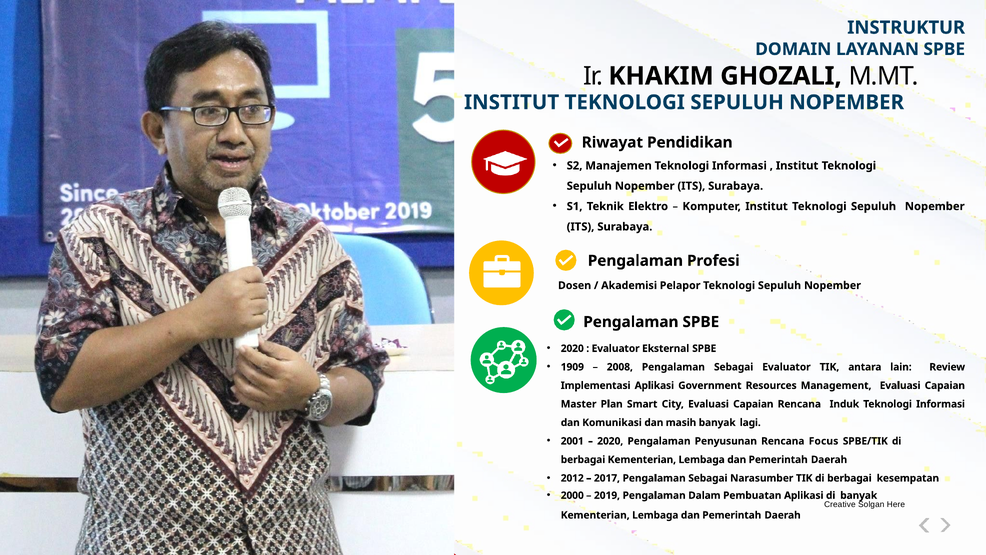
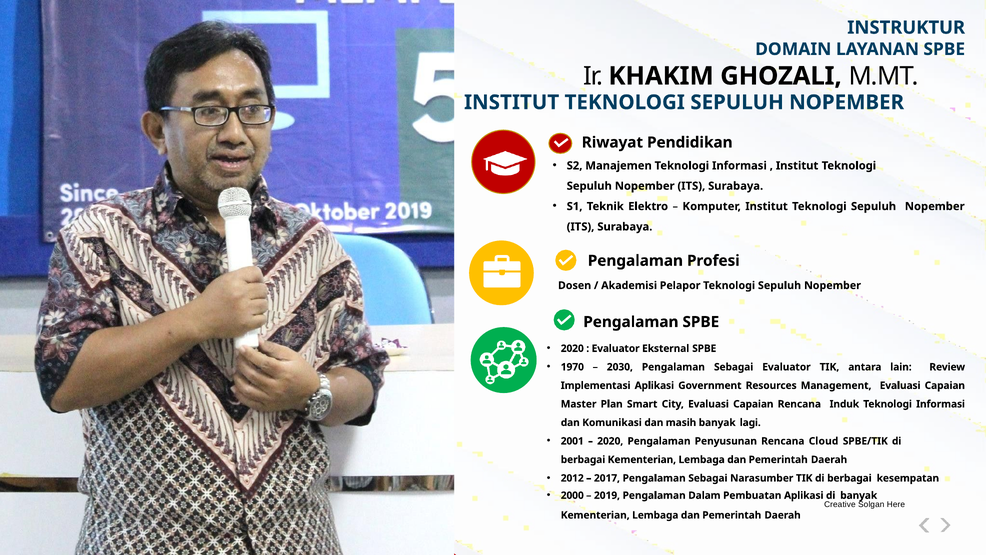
1909: 1909 -> 1970 (572, 367)
2008: 2008 -> 2030 (620, 367)
Focus: Focus -> Cloud (824, 441)
